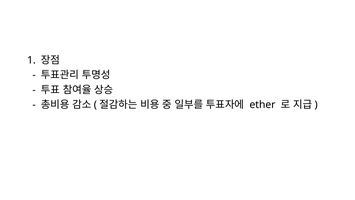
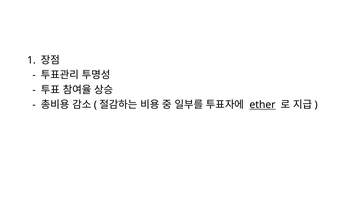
ether underline: none -> present (262, 105)
